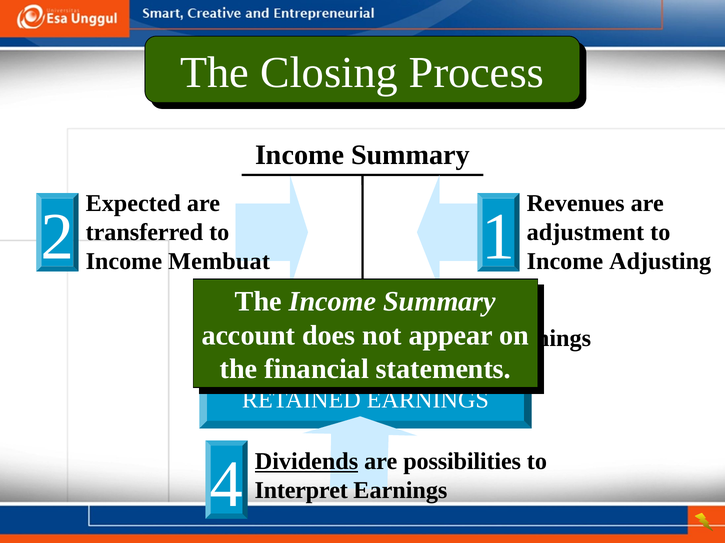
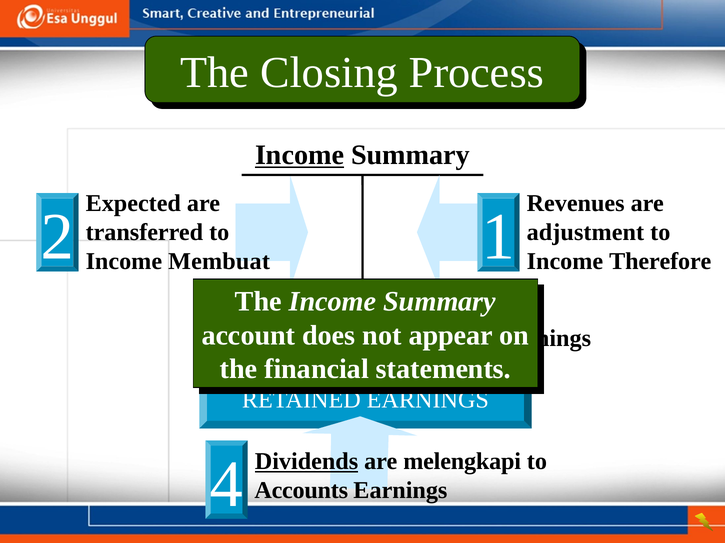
Income underline: none -> present (300, 155)
Adjusting: Adjusting -> Therefore (660, 261)
possibilities: possibilities -> melengkapi (462, 462)
Interpret: Interpret -> Accounts (301, 491)
